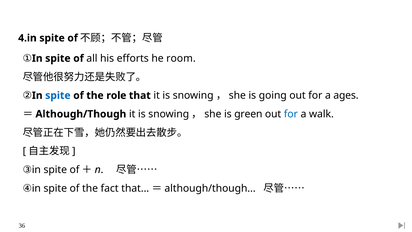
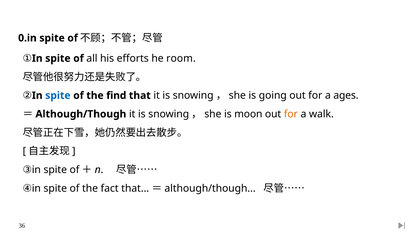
4.in: 4.in -> 0.in (27, 38)
role: role -> find (116, 95)
green: green -> moon (248, 114)
for colour: blue -> orange (291, 114)
